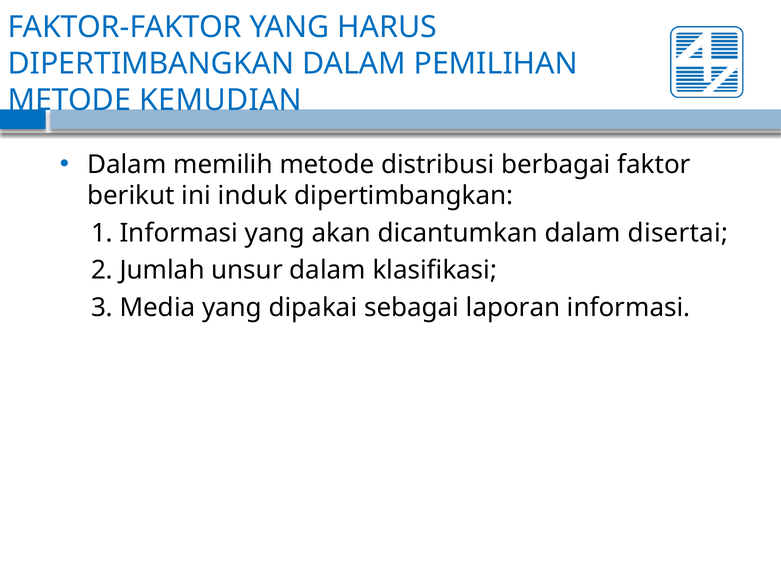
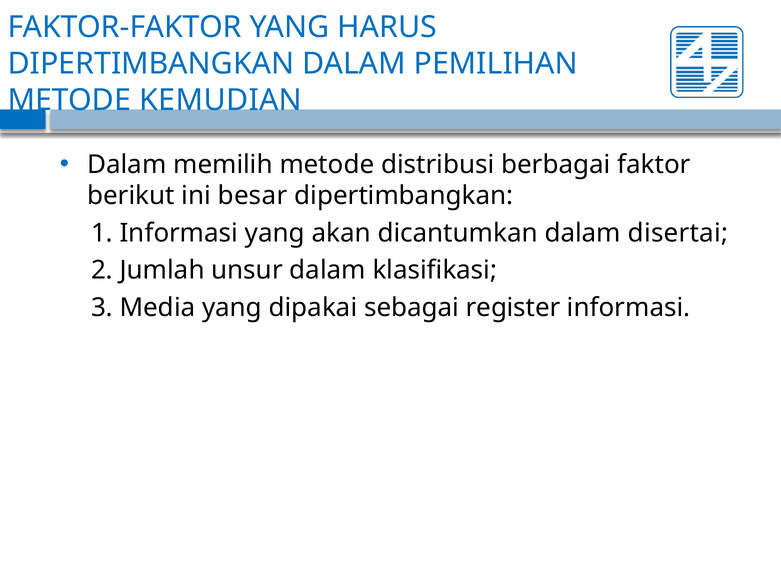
induk: induk -> besar (253, 196)
laporan: laporan -> register (513, 307)
